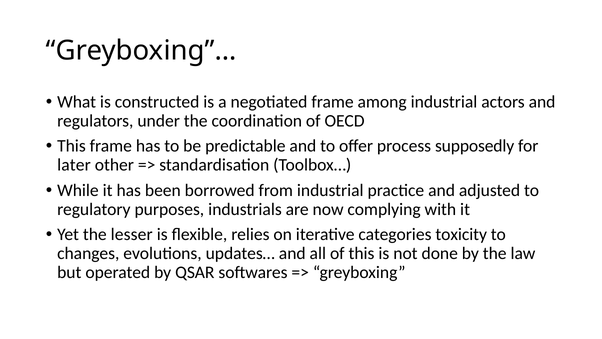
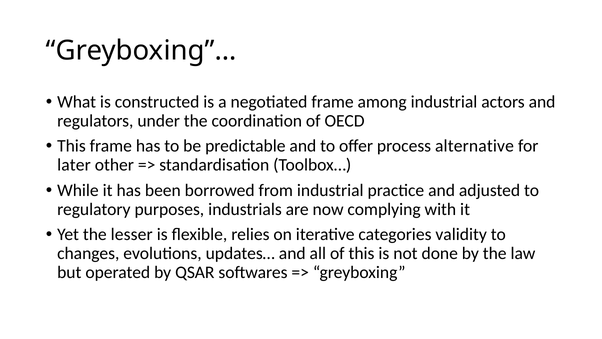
supposedly: supposedly -> alternative (474, 146)
toxicity: toxicity -> validity (461, 234)
